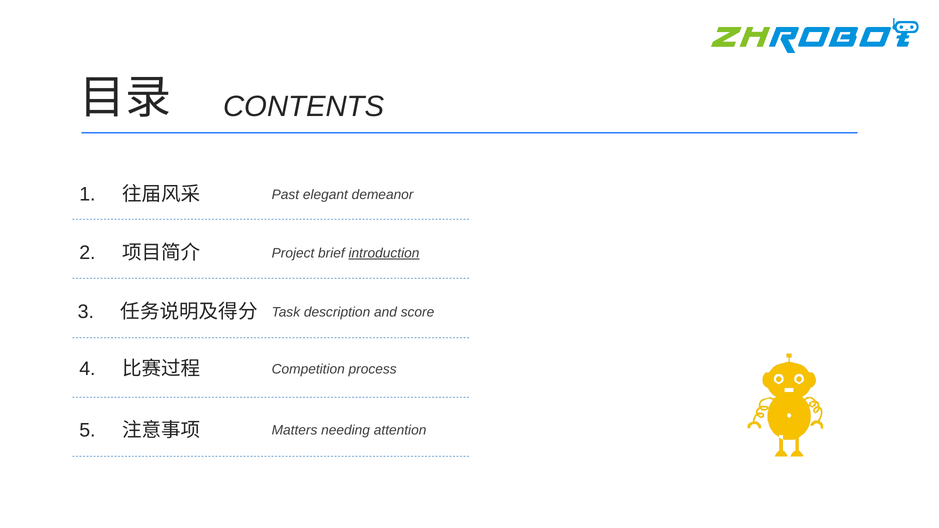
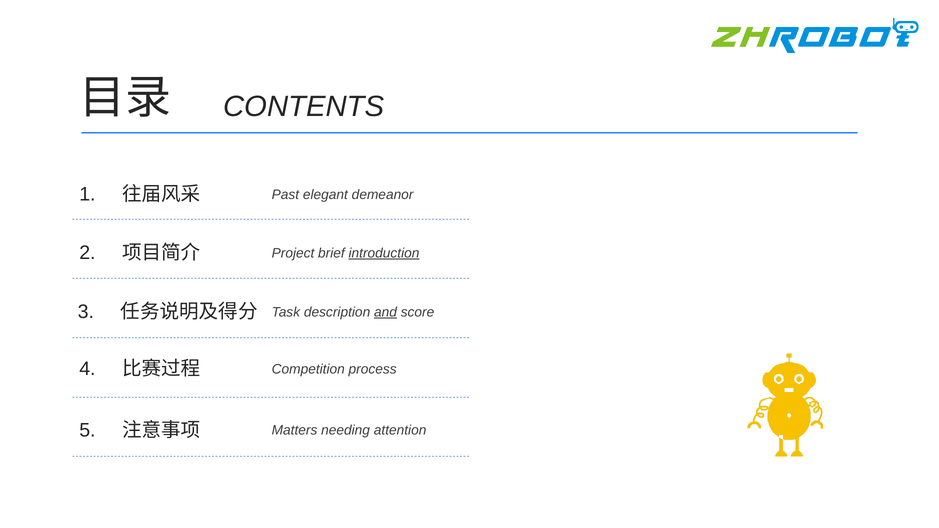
and underline: none -> present (385, 312)
